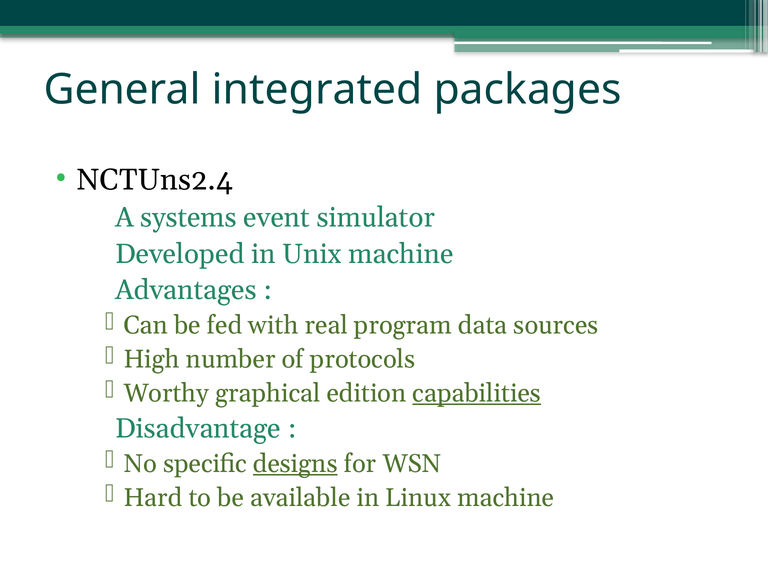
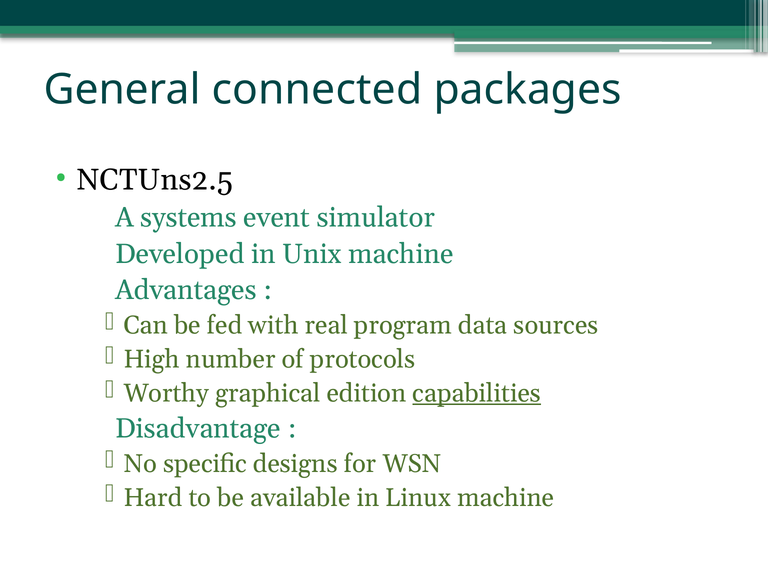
integrated: integrated -> connected (317, 90)
NCTUns2.4: NCTUns2.4 -> NCTUns2.5 (155, 180)
designs underline: present -> none (295, 464)
